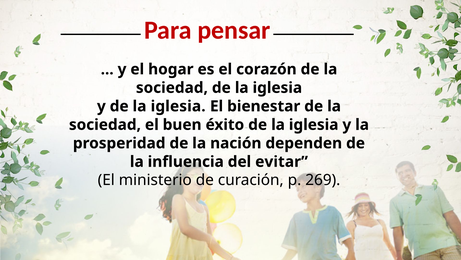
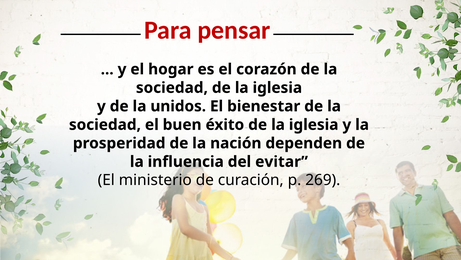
y de la iglesia: iglesia -> unidos (178, 106)
